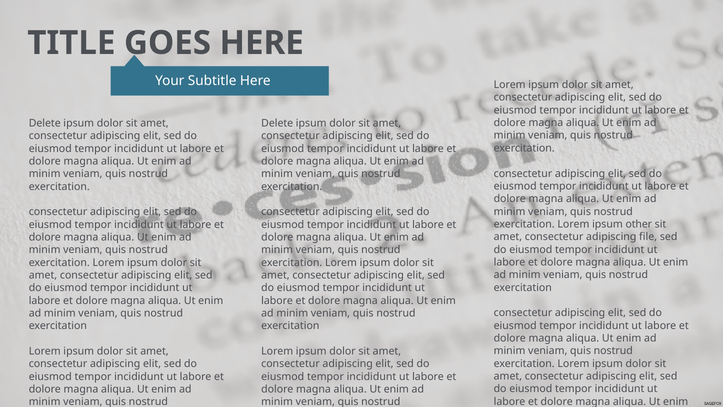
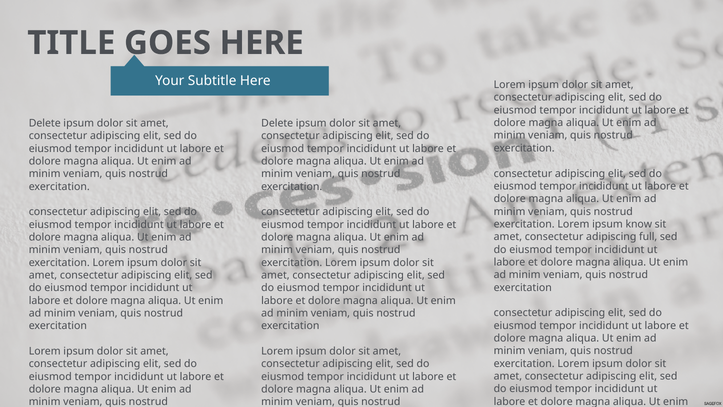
other: other -> know (639, 224)
file: file -> full (648, 237)
